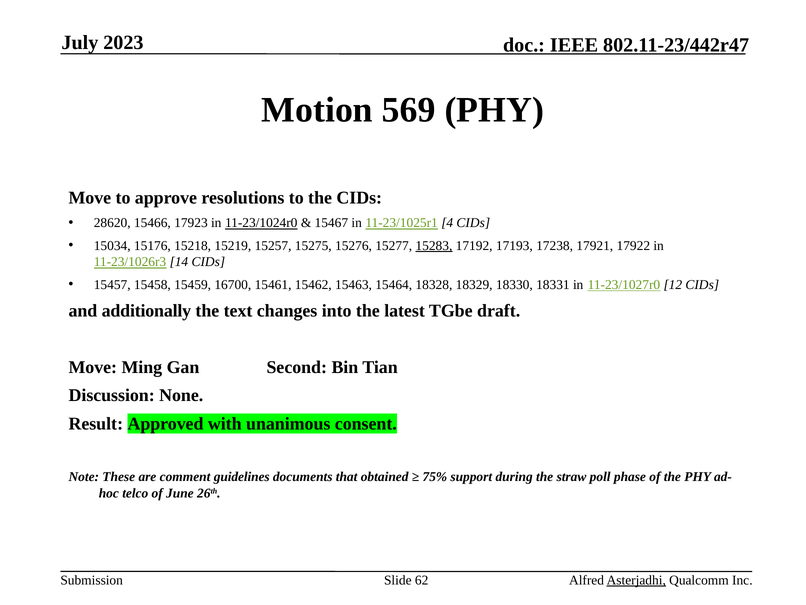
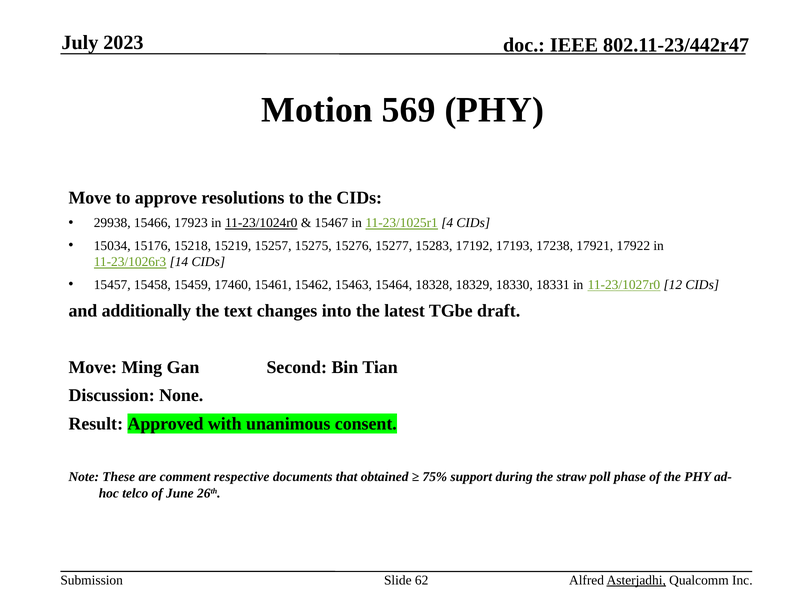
28620: 28620 -> 29938 (112, 223)
15283 underline: present -> none (434, 246)
16700: 16700 -> 17460 (233, 285)
guidelines: guidelines -> respective (242, 477)
